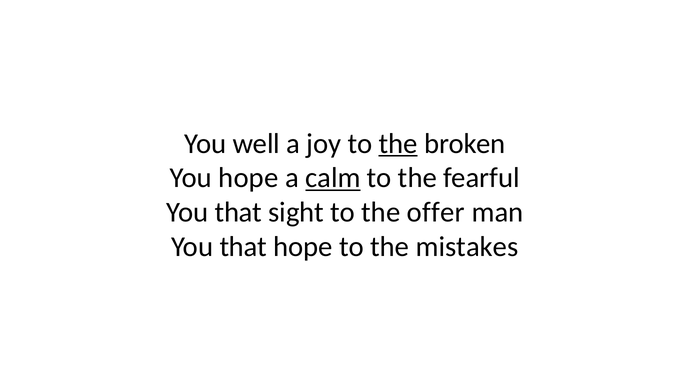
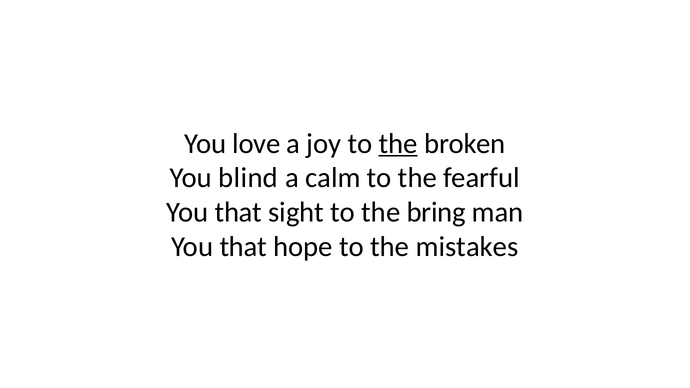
well: well -> love (256, 144)
You hope: hope -> blind (248, 178)
calm underline: present -> none (333, 178)
offer: offer -> bring (436, 213)
